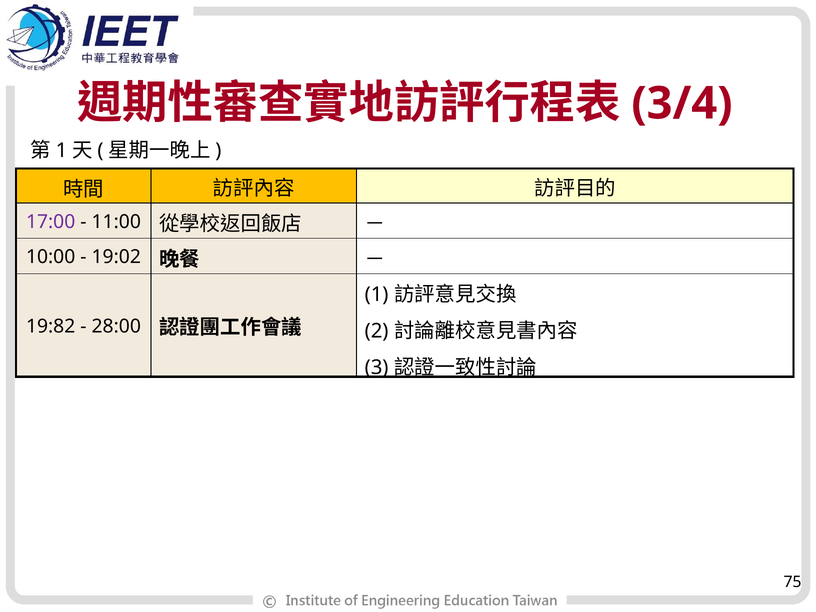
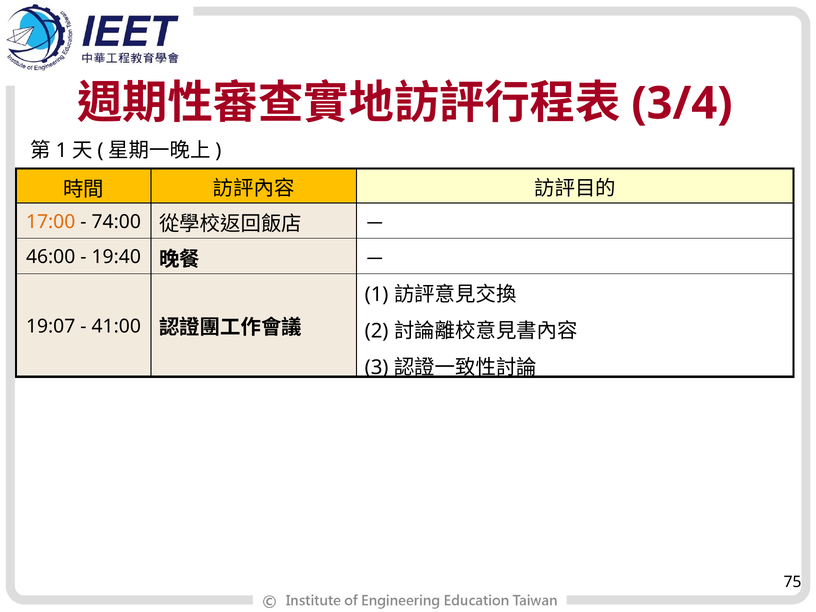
17:00 colour: purple -> orange (51, 222)
11:00: 11:00 -> 74:00 (116, 222)
10:00: 10:00 -> 46:00 (51, 257)
19:02: 19:02 -> 19:40 (116, 257)
19:82: 19:82 -> 19:07 (51, 326)
28:00: 28:00 -> 41:00 (116, 326)
